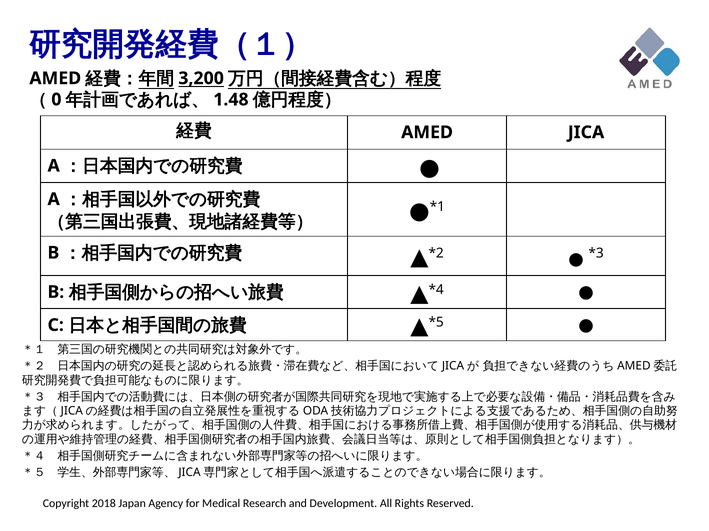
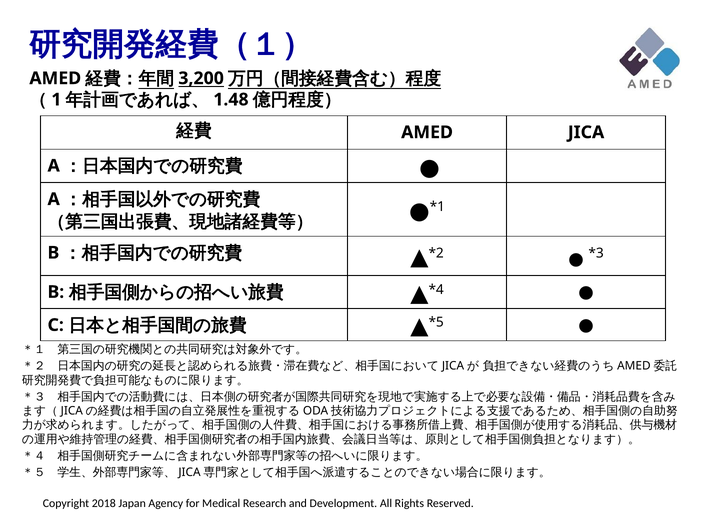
0: 0 -> 1 (56, 100)
